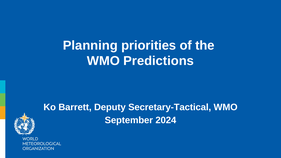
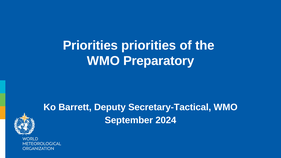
Planning: Planning -> Priorities (90, 45)
Predictions: Predictions -> Preparatory (159, 61)
